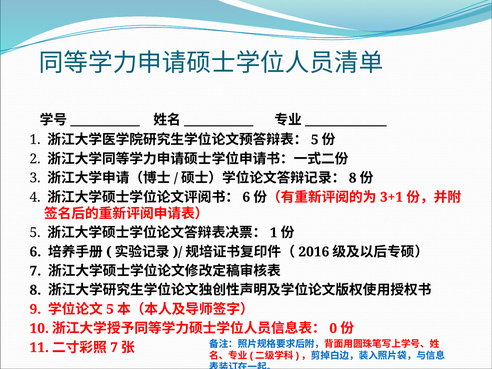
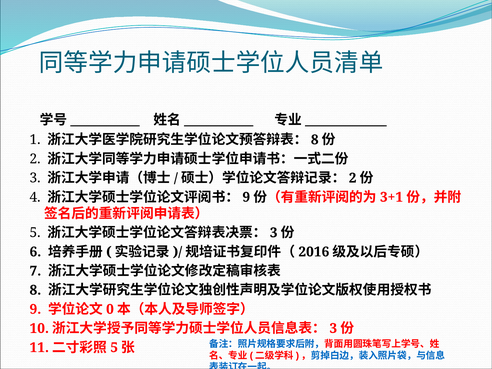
5: 5 -> 8 (315, 140)
8: 8 -> 2 (353, 178)
6: 6 -> 9 (246, 197)
1: 1 -> 3 (274, 233)
5: 5 -> 0 (110, 309)
0: 0 -> 3 (333, 328)
7: 7 -> 5 (114, 348)
